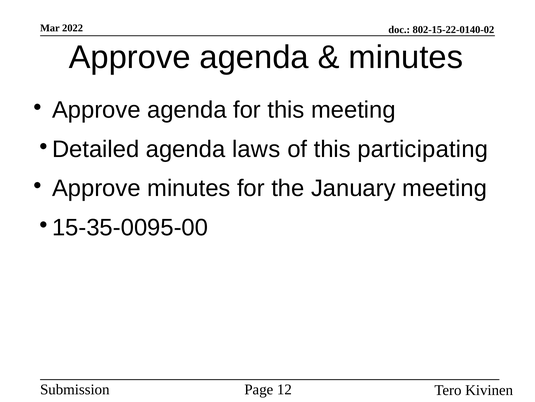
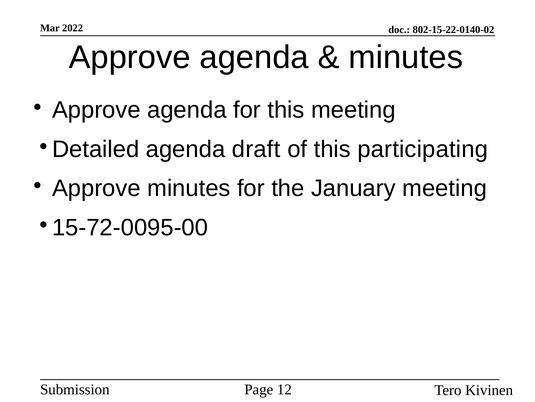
laws: laws -> draft (256, 149)
15-35-0095-00: 15-35-0095-00 -> 15-72-0095-00 (130, 227)
